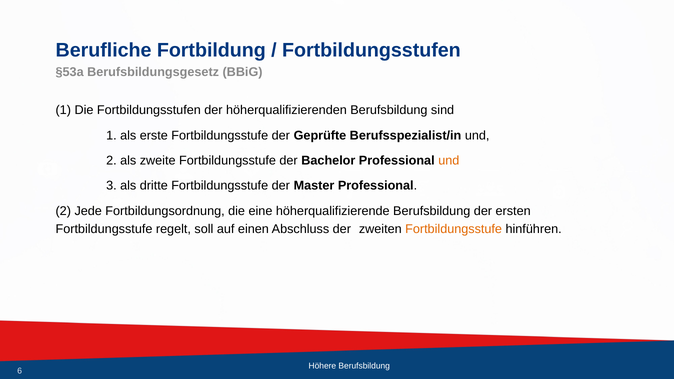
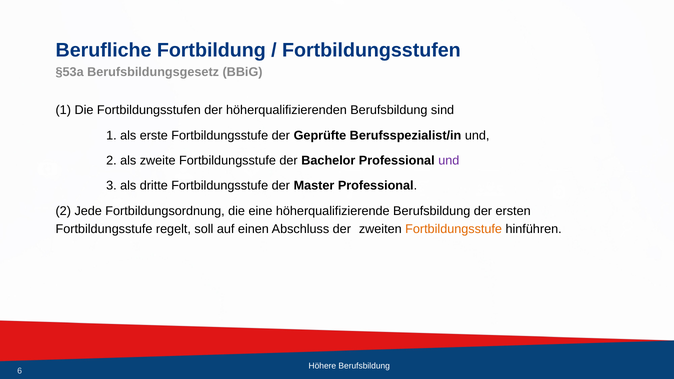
und colour: orange -> purple (449, 161)
